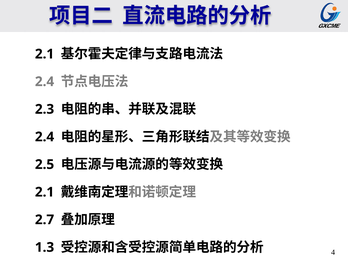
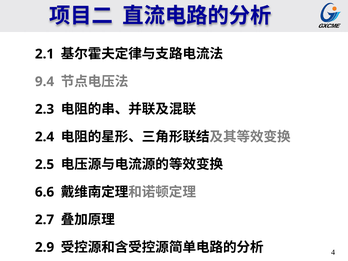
2.4: 2.4 -> 9.4 (45, 82)
2.1: 2.1 -> 6.6 (45, 192)
1.3: 1.3 -> 2.9 (45, 247)
